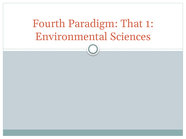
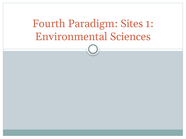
That: That -> Sites (132, 24)
